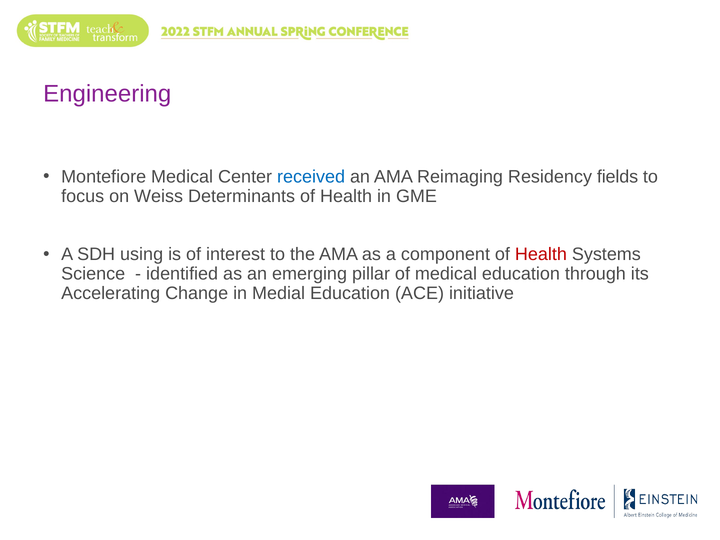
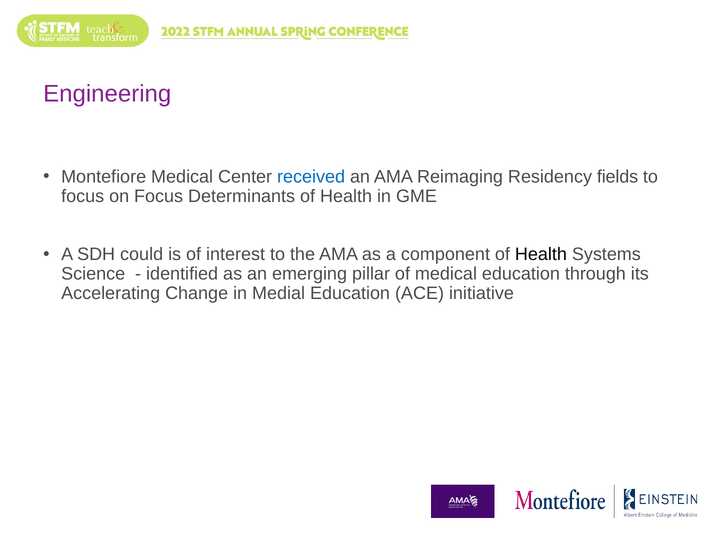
on Weiss: Weiss -> Focus (159, 196)
using: using -> could (142, 254)
Health colour: red -> black (541, 254)
